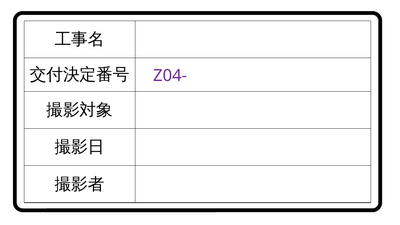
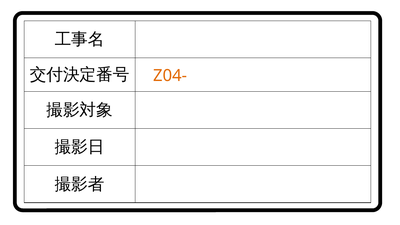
Z04- colour: purple -> orange (170, 76)
